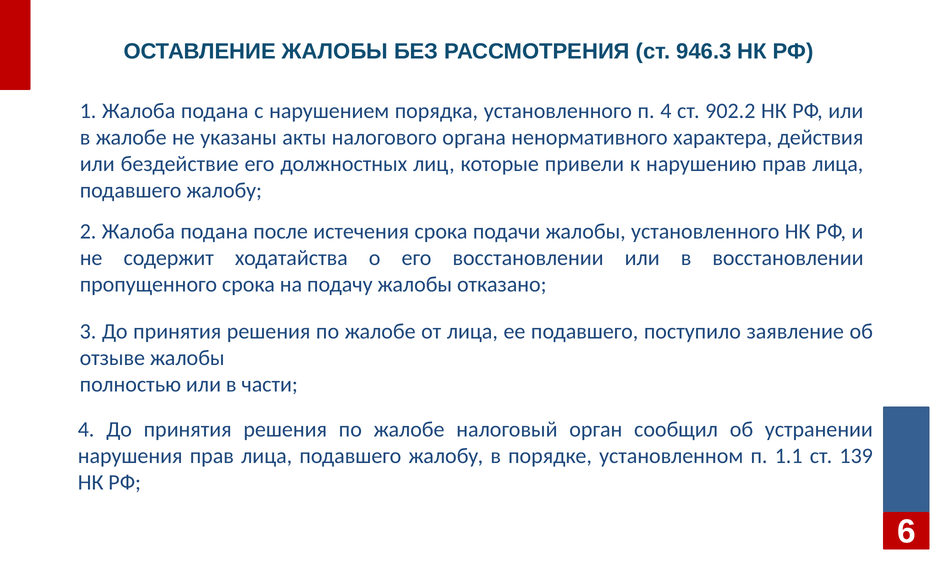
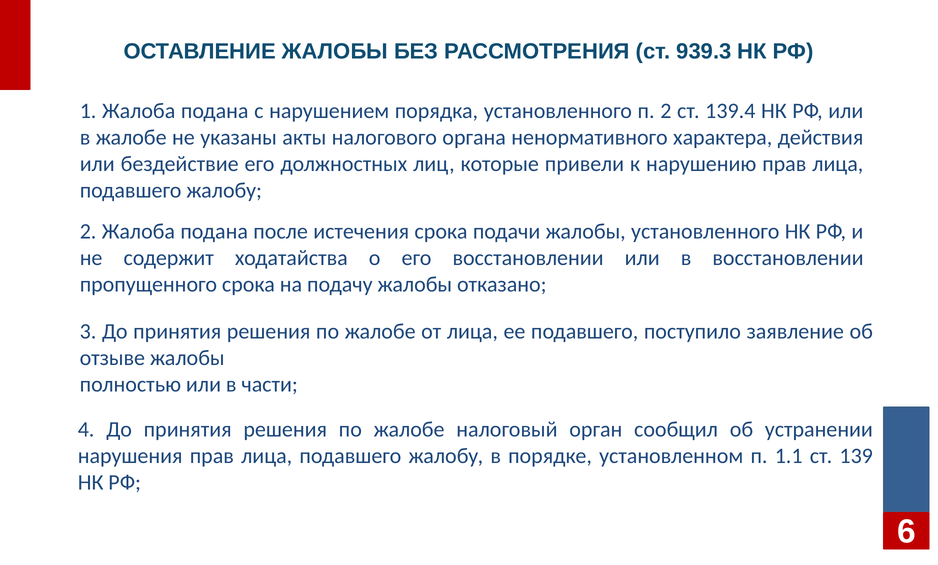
946.3: 946.3 -> 939.3 (704, 51)
п 4: 4 -> 2 (666, 111)
902.2: 902.2 -> 139.4 (730, 111)
